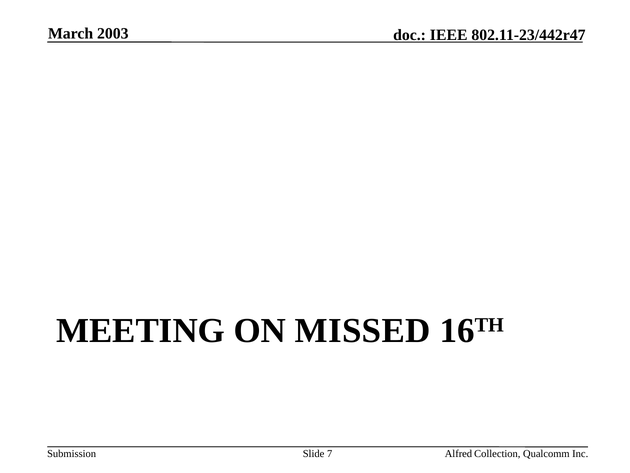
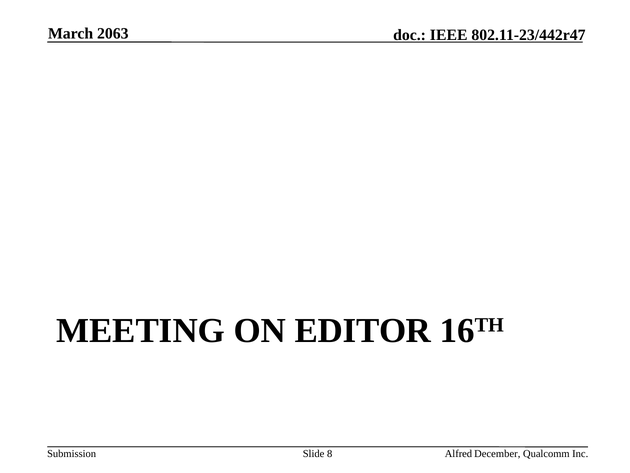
2003: 2003 -> 2063 (113, 33)
MISSED: MISSED -> EDITOR (363, 330)
7: 7 -> 8 (330, 453)
Collection: Collection -> December (497, 453)
